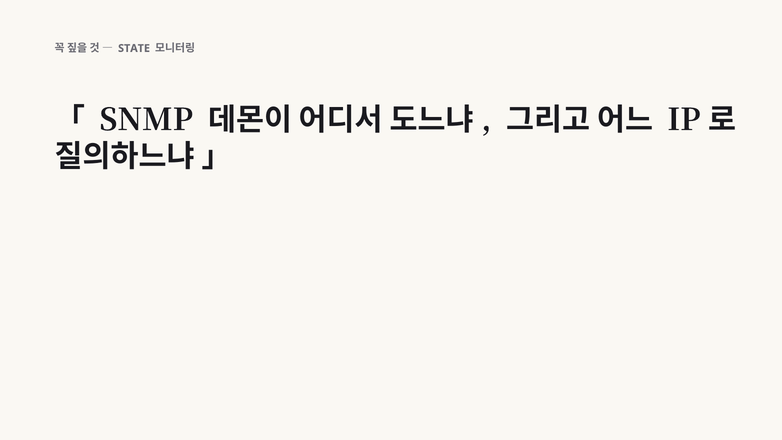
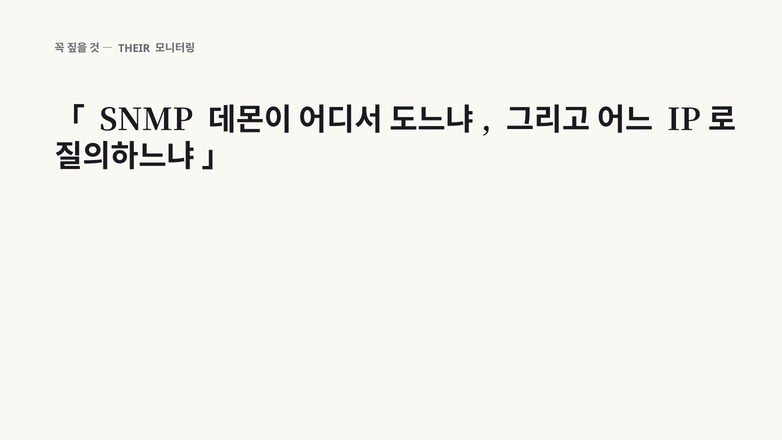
STATE: STATE -> THEIR (134, 48)
